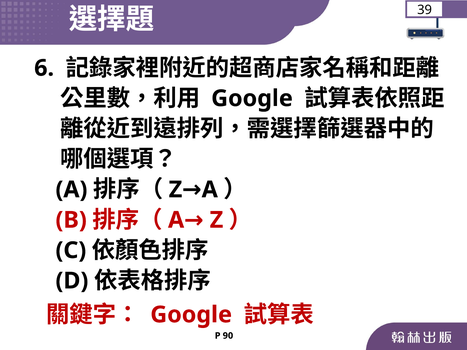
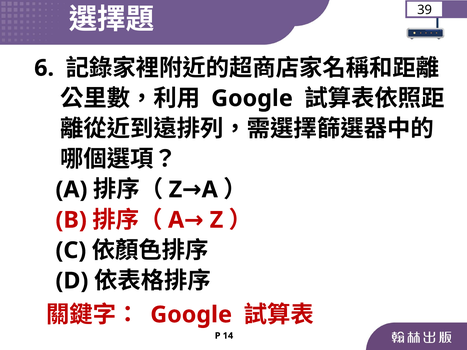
90: 90 -> 14 (228, 336)
